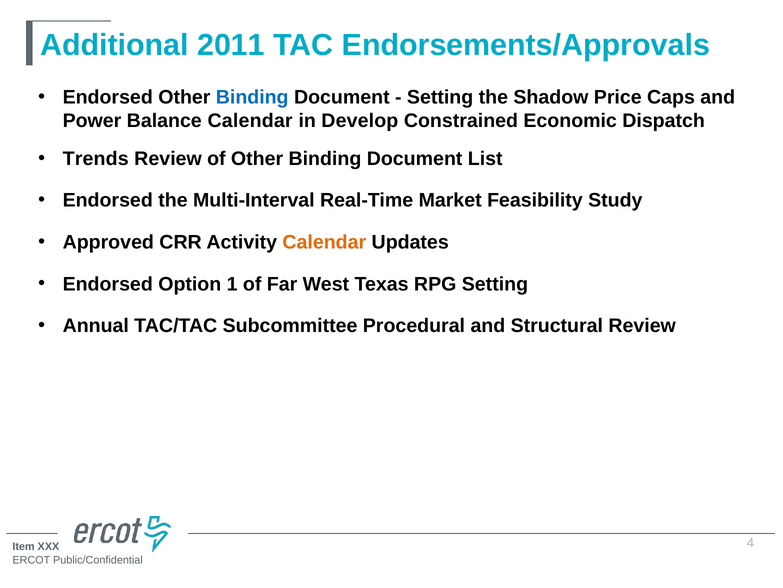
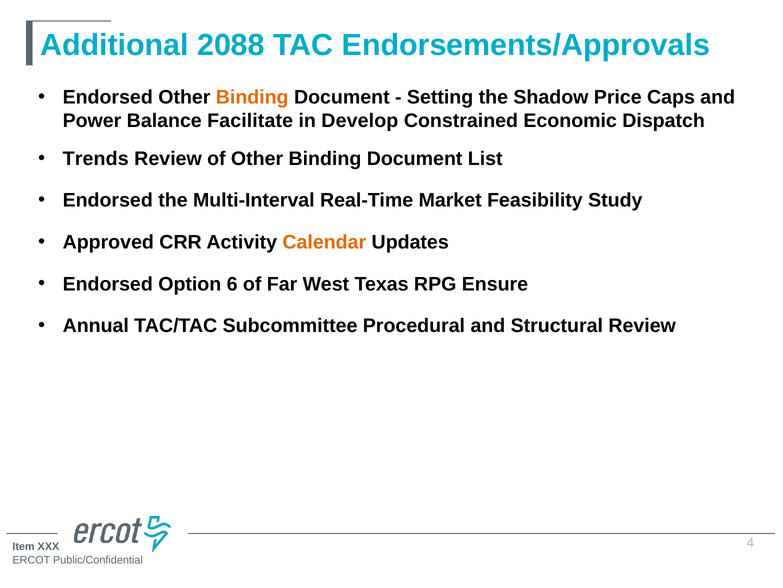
2011: 2011 -> 2088 (231, 45)
Binding colour: blue -> orange (252, 97)
Balance Calendar: Calendar -> Facilitate (250, 121)
1: 1 -> 6 (232, 284)
RPG Setting: Setting -> Ensure (495, 284)
